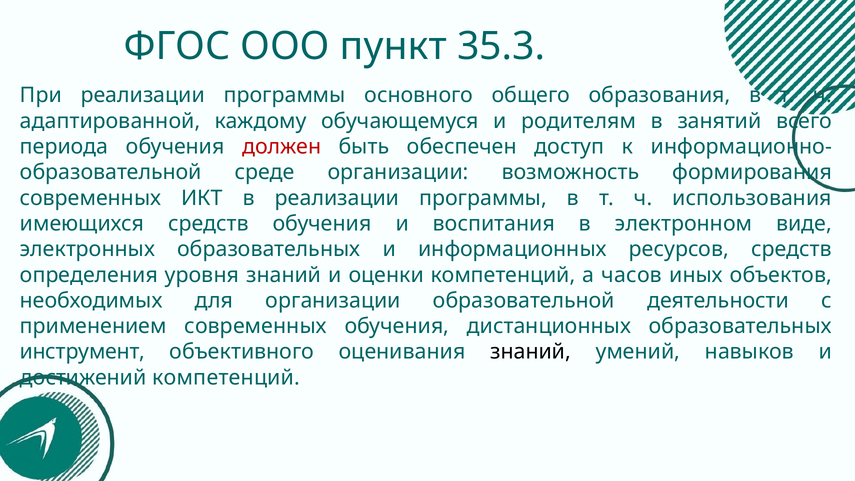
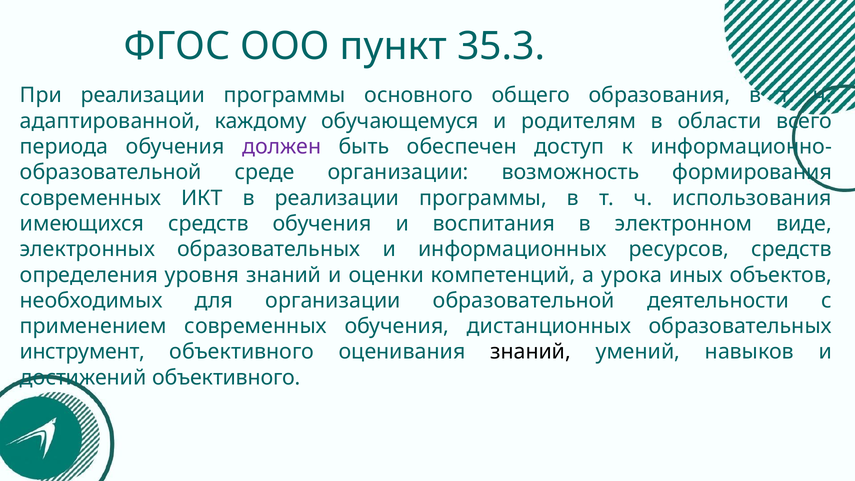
занятий: занятий -> области (719, 121)
должен colour: red -> purple (282, 147)
часов: часов -> урока (632, 275)
достижений компетенций: компетенций -> объективного (226, 378)
